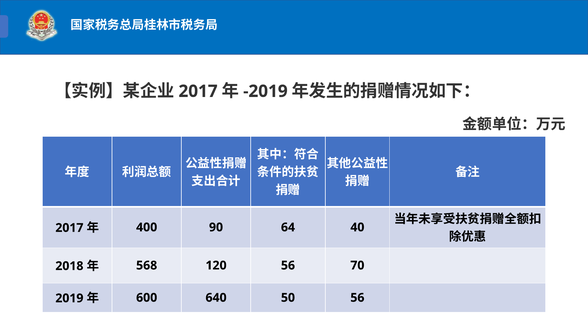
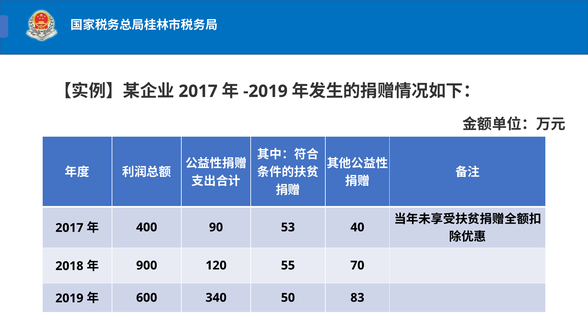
64: 64 -> 53 (288, 227)
568: 568 -> 900 (147, 265)
120 56: 56 -> 55 (288, 265)
640: 640 -> 340 (216, 297)
50 56: 56 -> 83 (357, 297)
